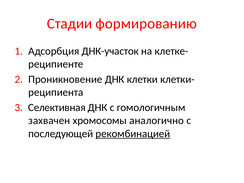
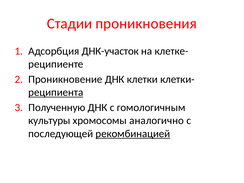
формированию: формированию -> проникновения (146, 24)
реципиента underline: none -> present (56, 92)
Селективная: Селективная -> Полученную (57, 108)
захвачен: захвачен -> культуры (49, 121)
